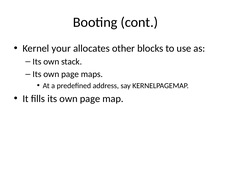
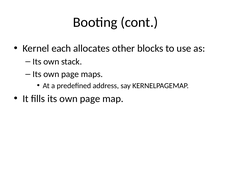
your: your -> each (61, 48)
